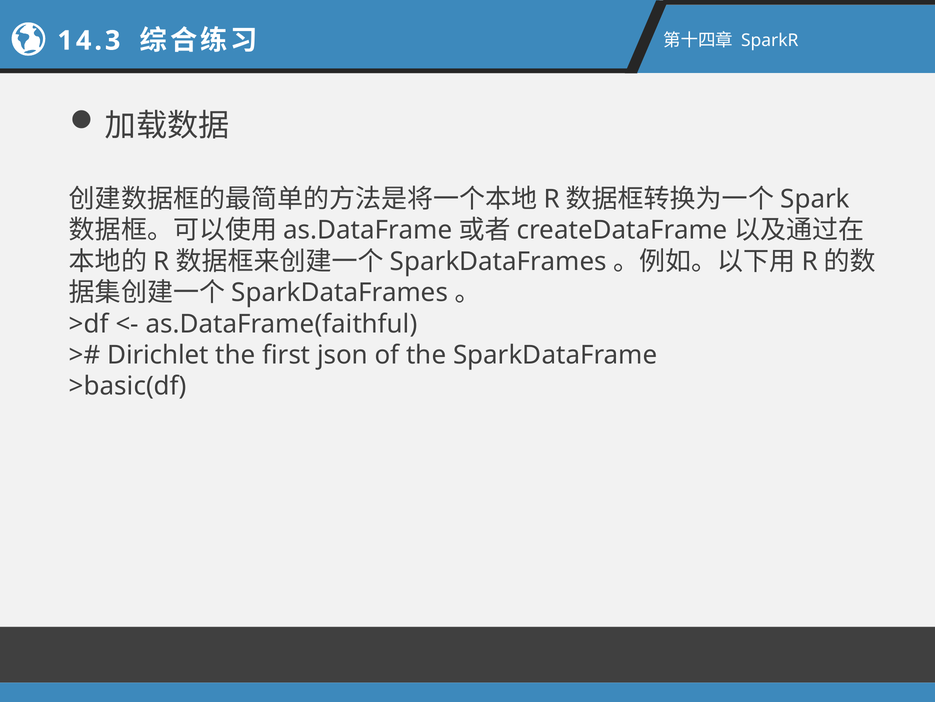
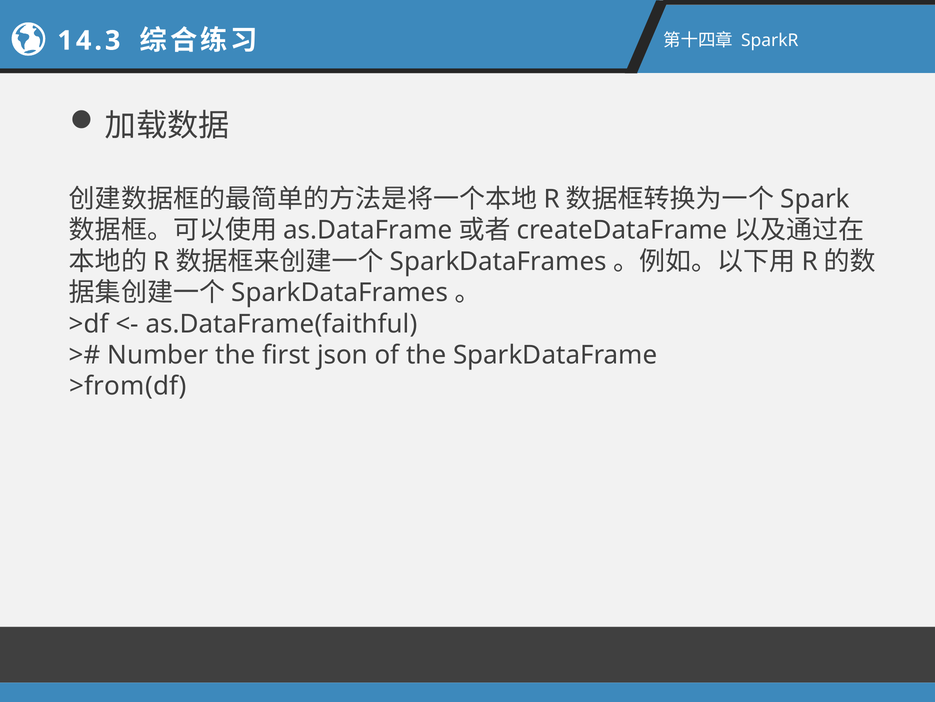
Dirichlet: Dirichlet -> Number (158, 355)
>basic(df: >basic(df -> >from(df (128, 386)
